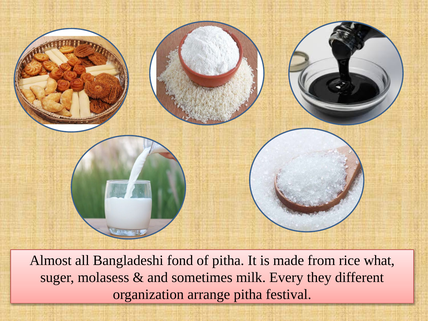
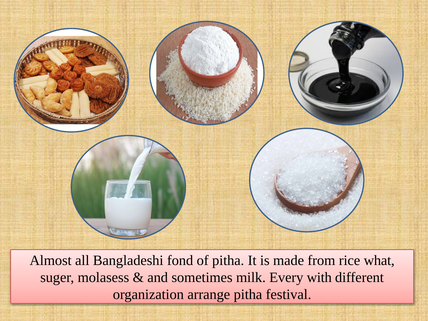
they: they -> with (319, 277)
